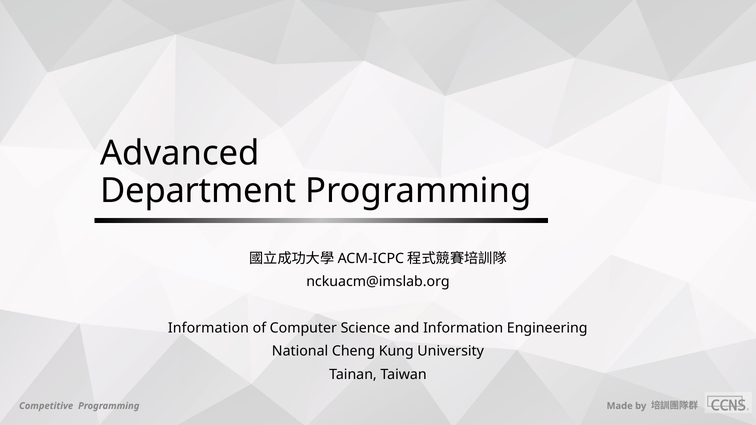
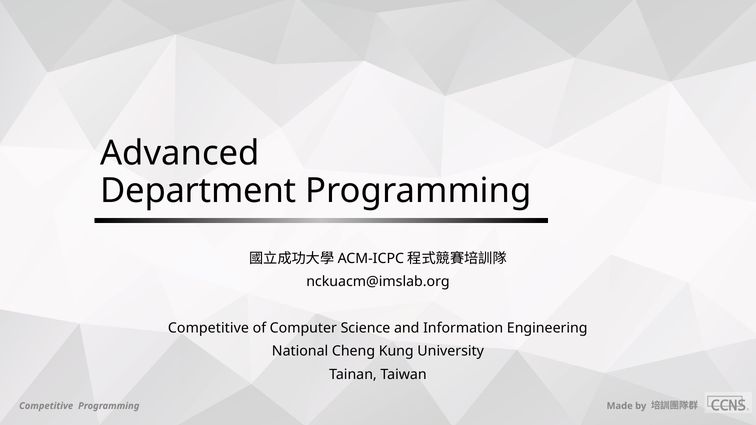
Information: Information -> Competitive (208, 328)
